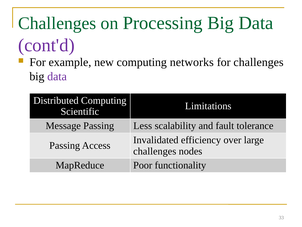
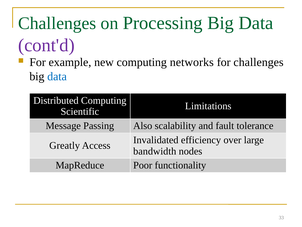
data colour: purple -> blue (57, 76)
Less: Less -> Also (143, 126)
Passing: Passing -> Greatly (65, 145)
challenges: challenges -> bandwidth (155, 151)
